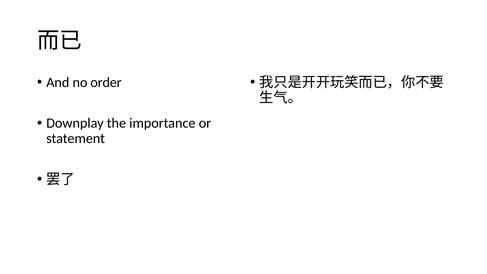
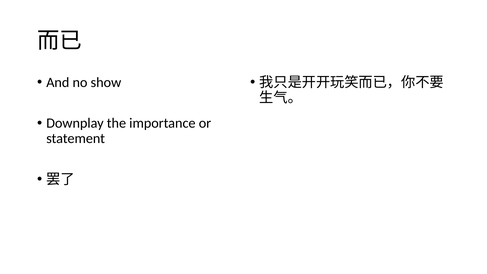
order: order -> show (106, 82)
